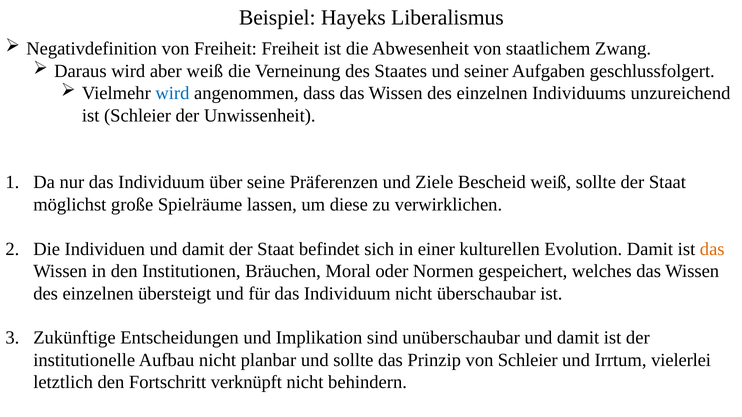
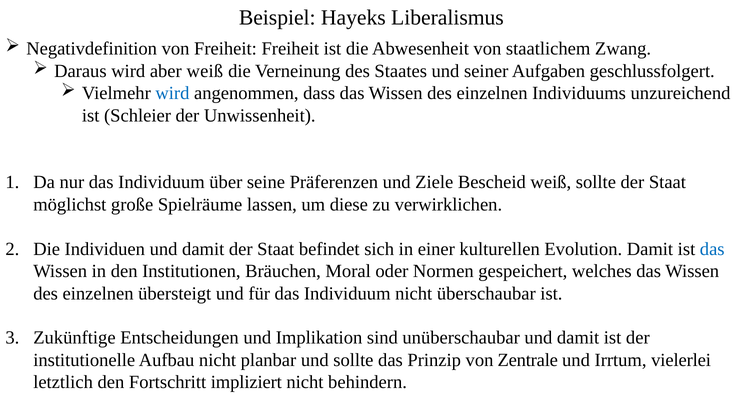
das colour: orange -> blue (712, 249)
von Schleier: Schleier -> Zentrale (528, 360)
verknüpft: verknüpft -> impliziert (246, 383)
